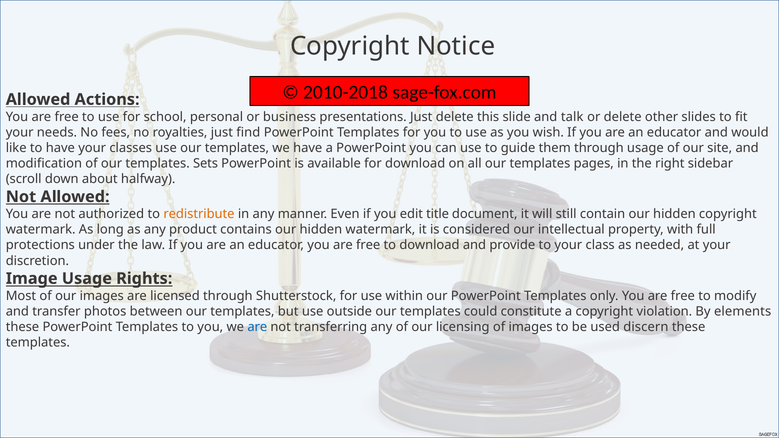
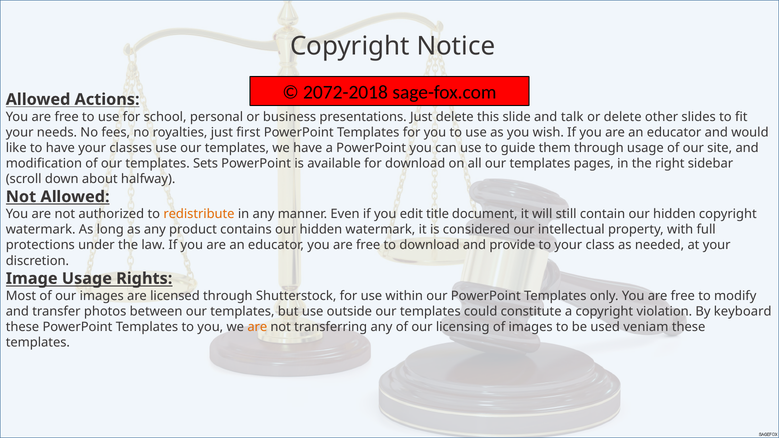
2010-2018: 2010-2018 -> 2072-2018 (346, 92)
find: find -> first (248, 132)
elements: elements -> keyboard (743, 311)
are colour: blue -> orange (257, 327)
discern: discern -> veniam (646, 327)
